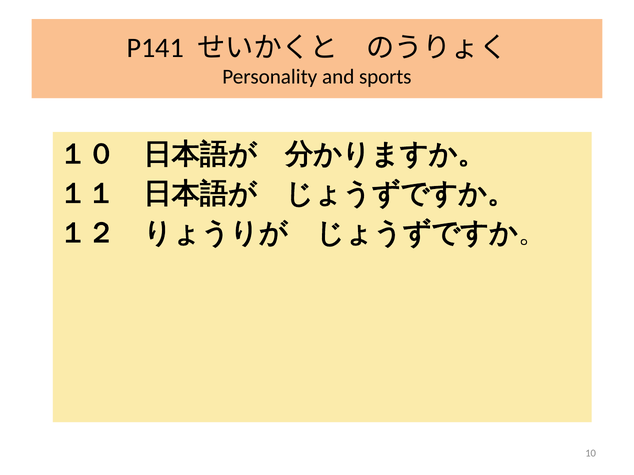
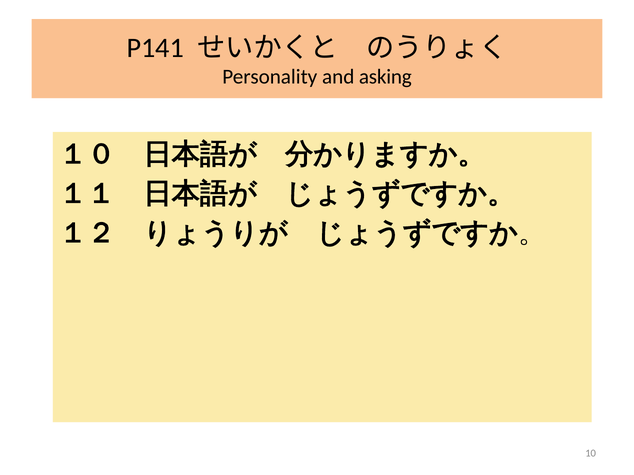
sports: sports -> asking (385, 77)
